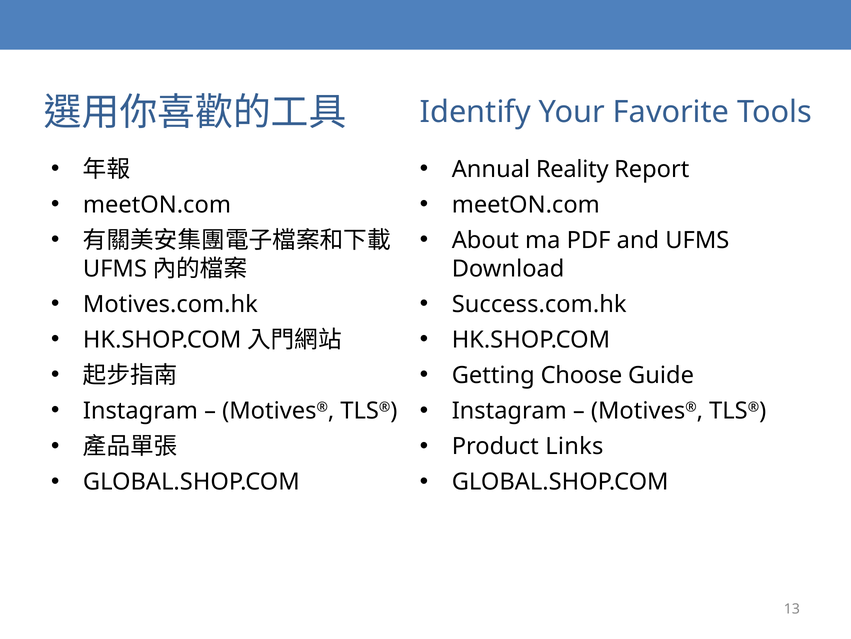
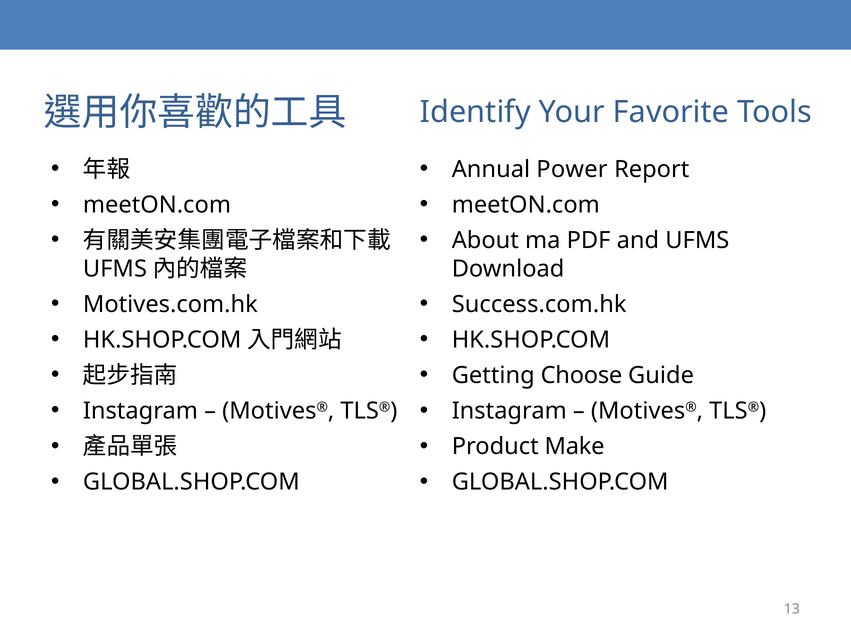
Reality: Reality -> Power (572, 169)
Links: Links -> Make (575, 446)
